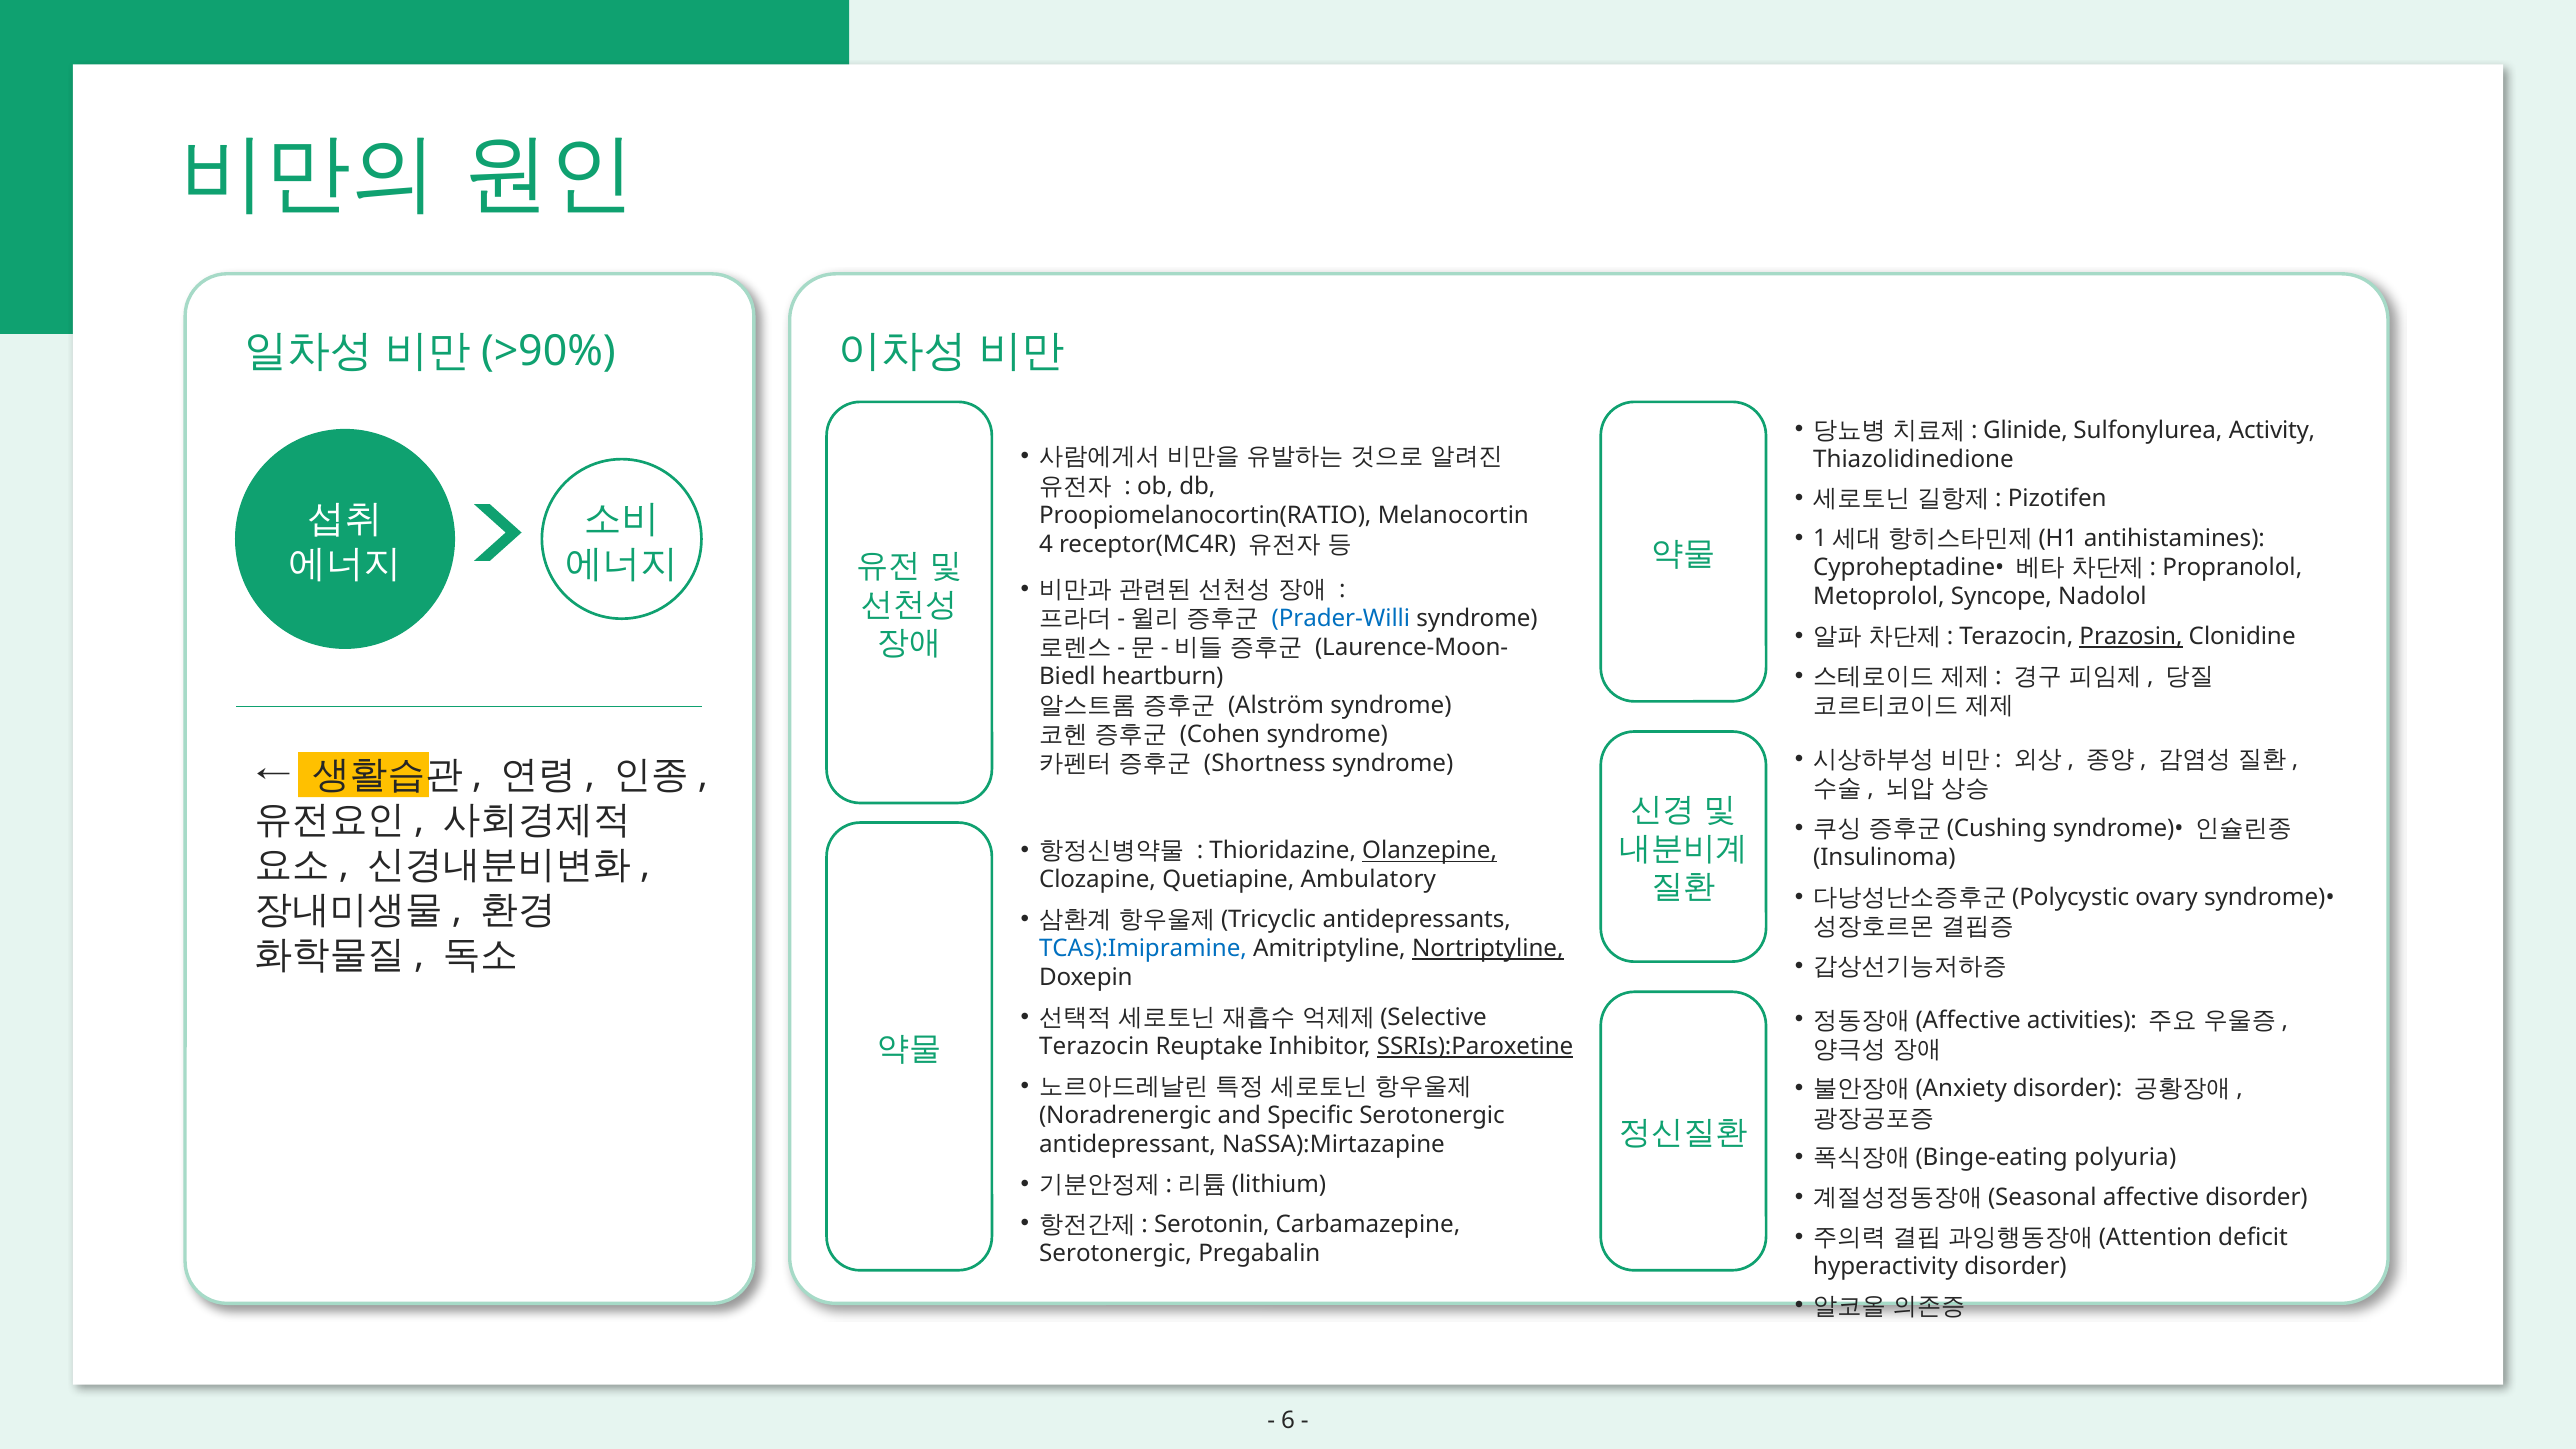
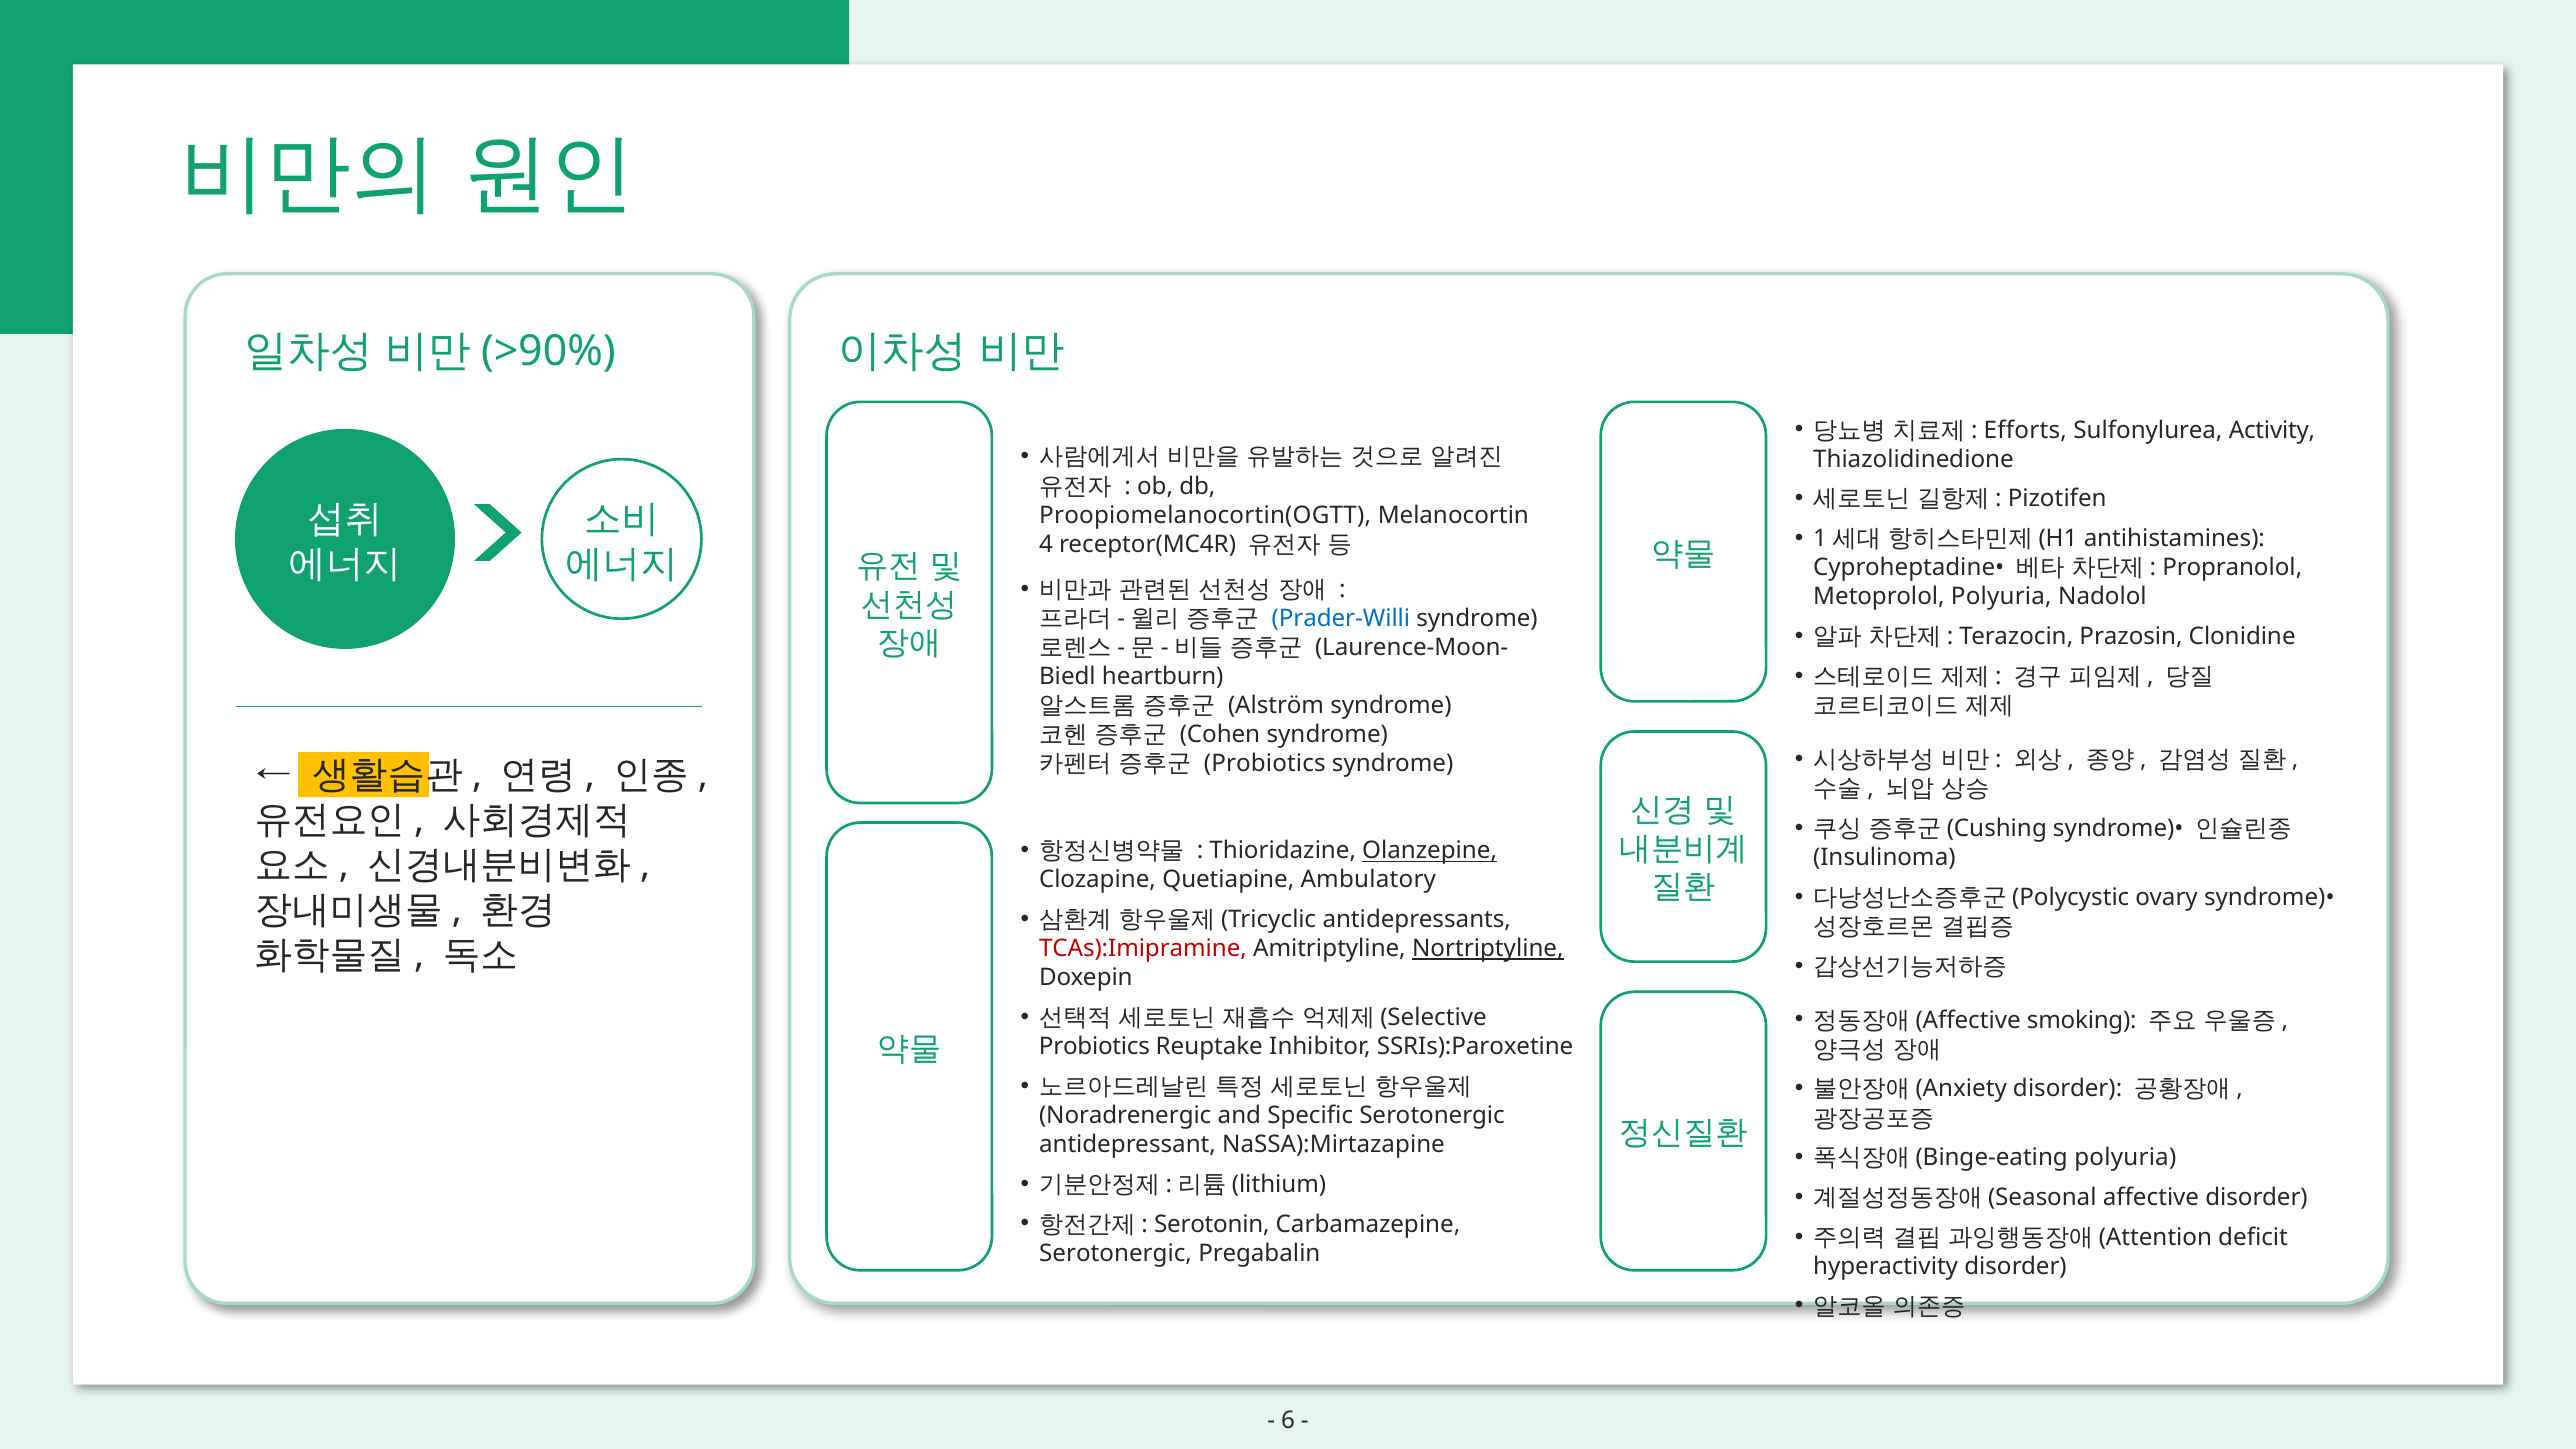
Glinide: Glinide -> Efforts (2025, 430)
Proopiomelanocortin(RATIO: Proopiomelanocortin(RATIO -> Proopiomelanocortin(OGTT (1205, 515)
Metoprolol Syncope: Syncope -> Polyuria (2001, 597)
Prazosin underline: present -> none (2131, 637)
Shortness: Shortness -> Probiotics (1265, 764)
TCAs):Imipramine colour: blue -> red (1143, 949)
activities: activities -> smoking (2082, 1020)
Terazocin: Terazocin -> Probiotics (1094, 1047)
SSRIs):Paroxetine underline: present -> none (1475, 1047)
